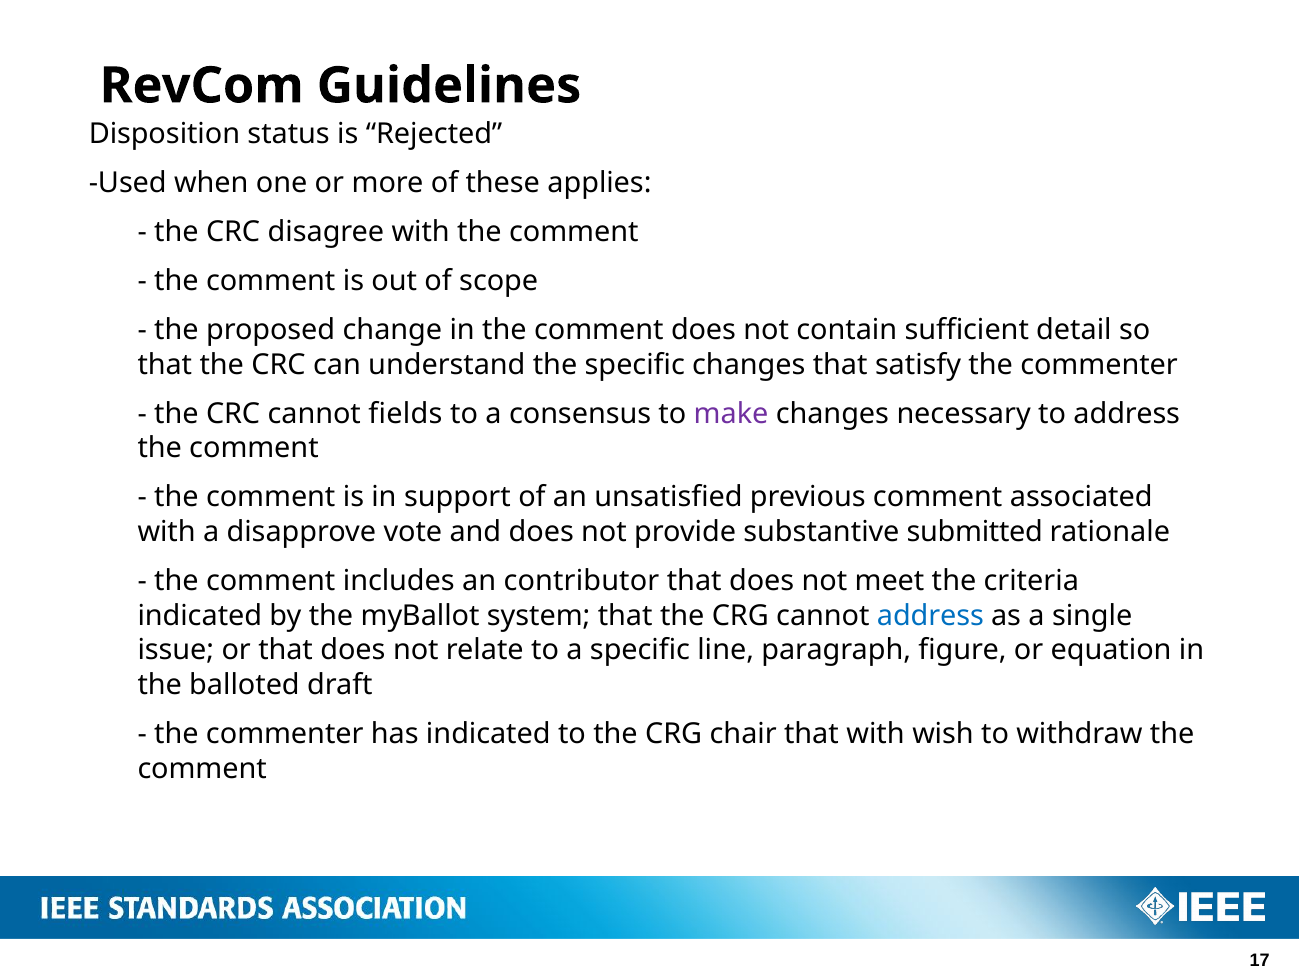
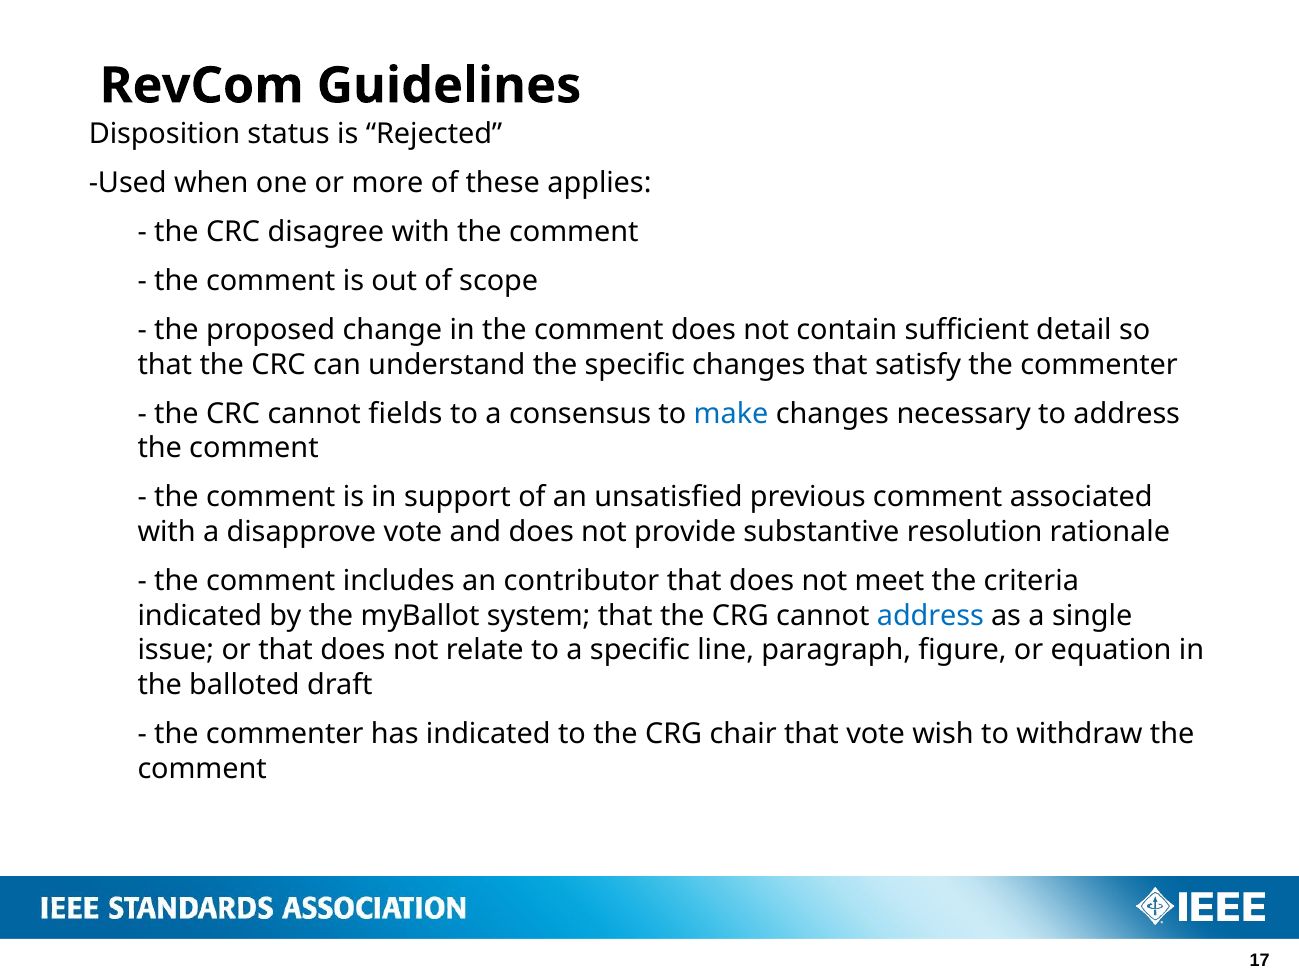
make colour: purple -> blue (731, 414)
submitted: submitted -> resolution (975, 532)
that with: with -> vote (876, 734)
